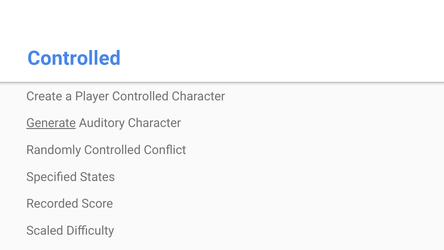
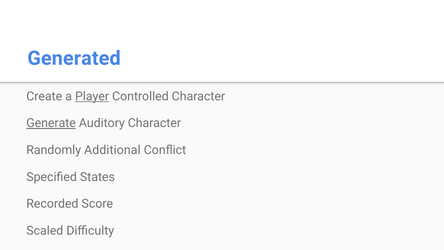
Controlled: Controlled -> Generated (74, 58)
Player underline: none -> present (92, 96)
Randomly Controlled: Controlled -> Additional (112, 150)
